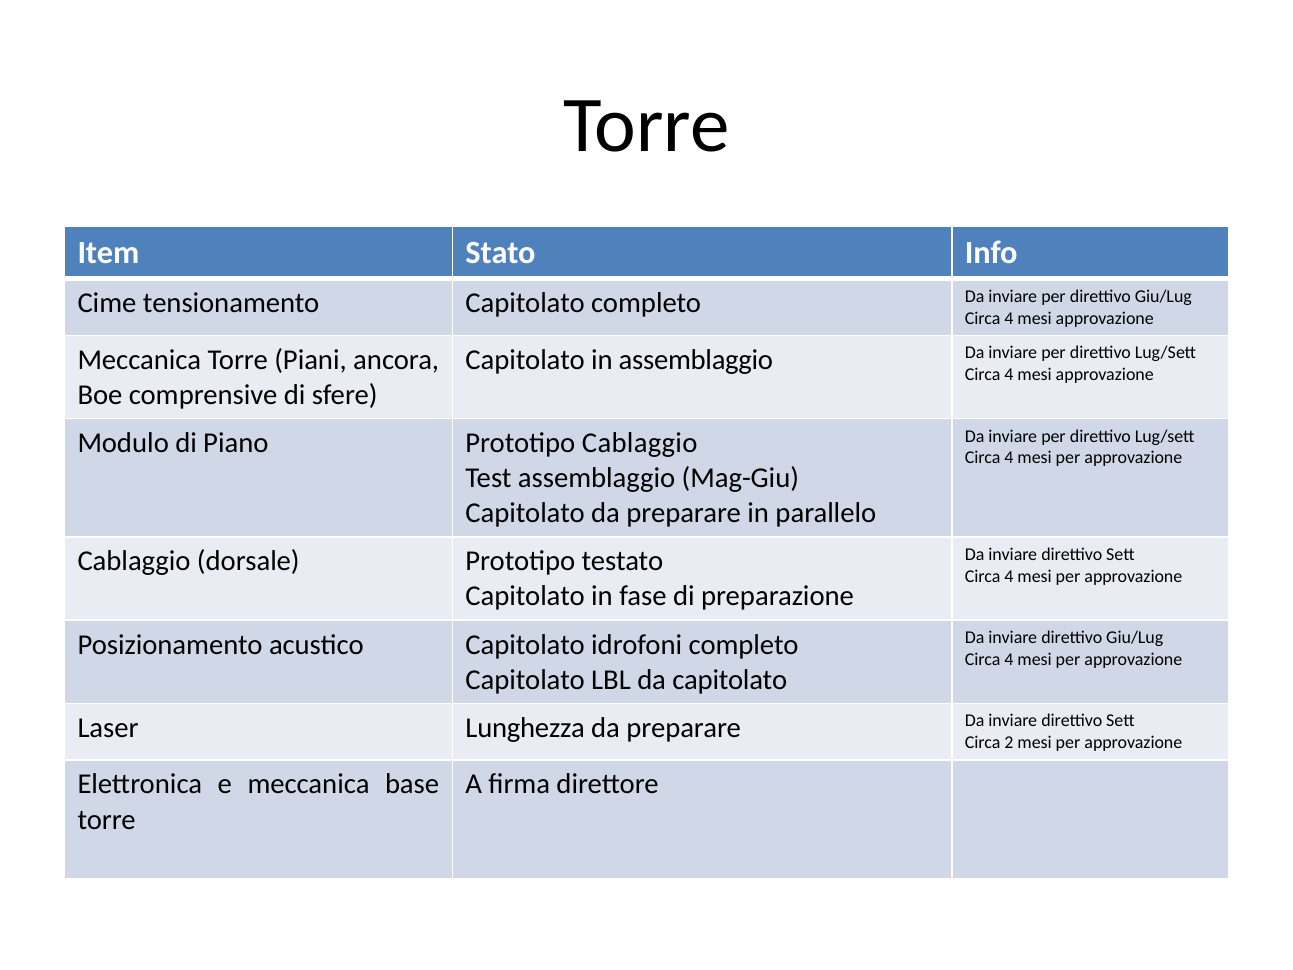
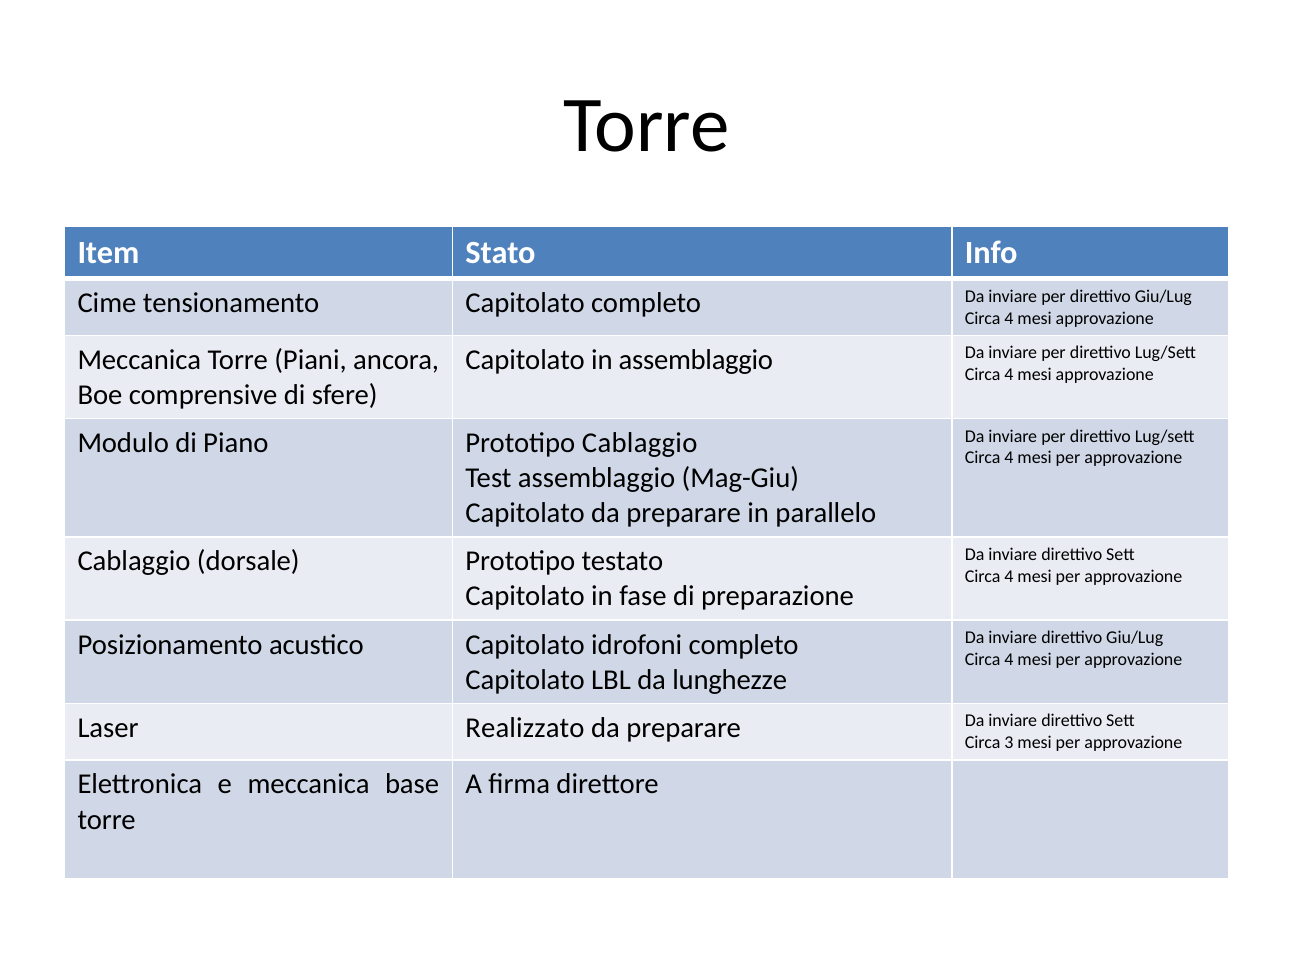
da capitolato: capitolato -> lunghezze (730, 680)
Lunghezza: Lunghezza -> Realizzato (525, 728)
2: 2 -> 3 (1009, 743)
